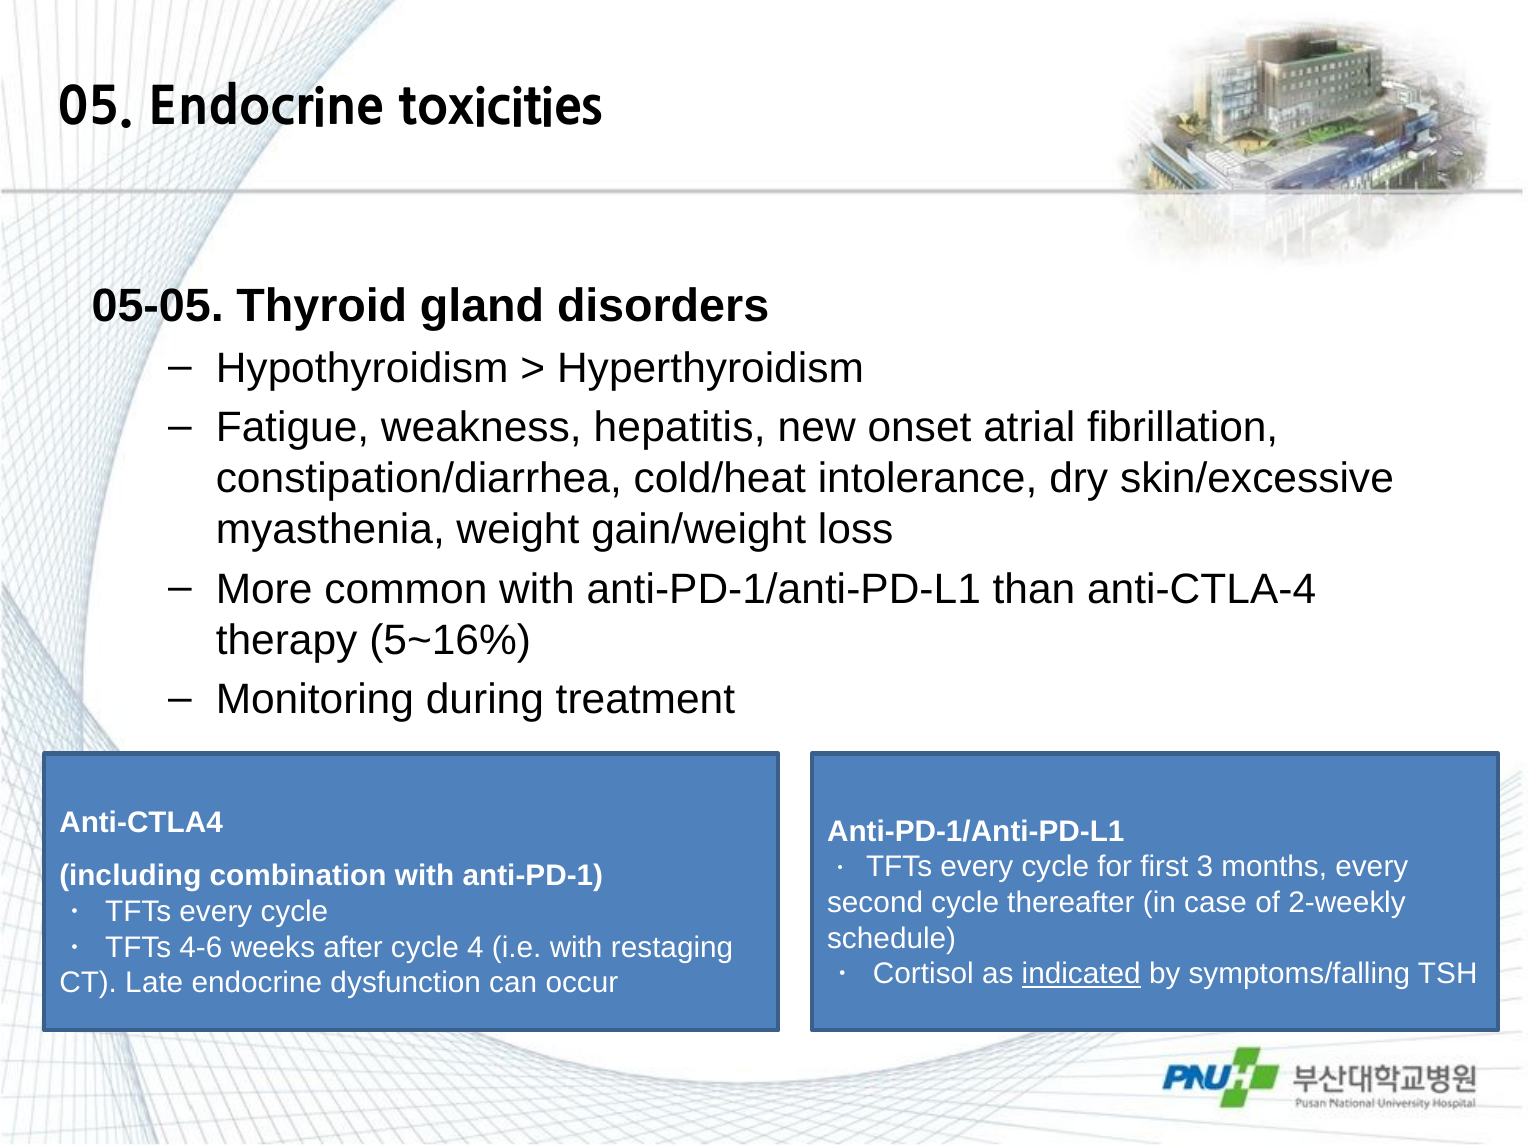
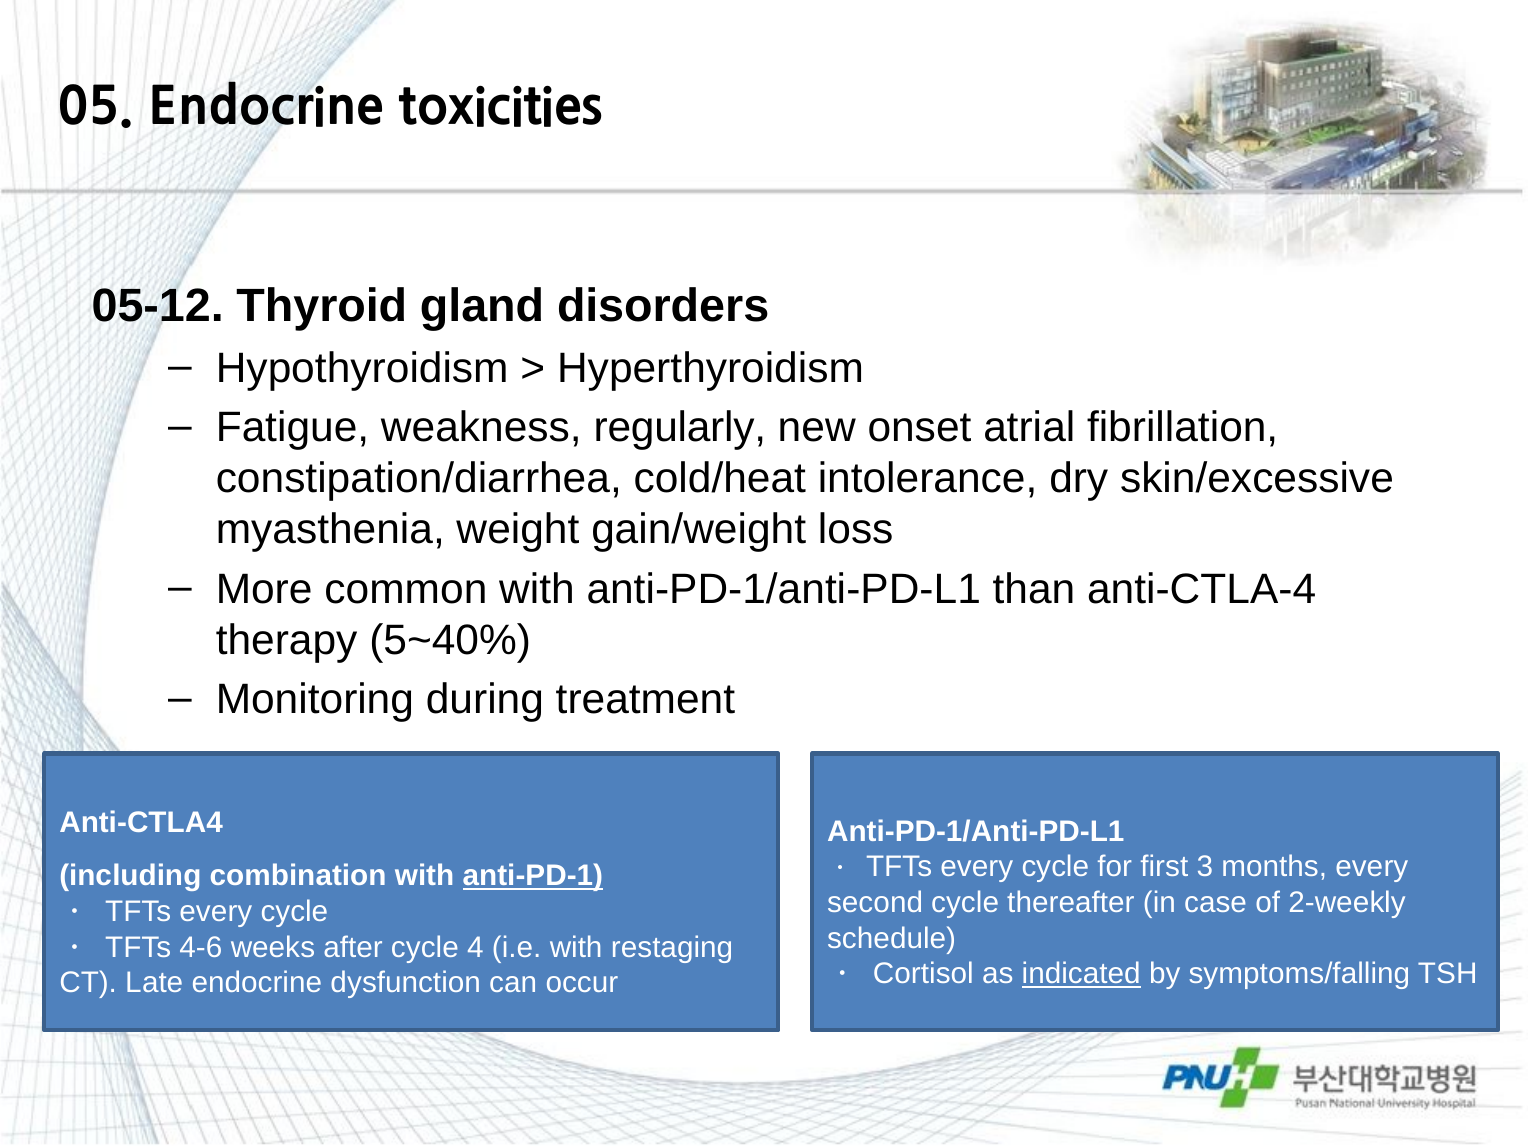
05-05: 05-05 -> 05-12 (158, 306)
hepatitis: hepatitis -> regularly (680, 427)
5~16%: 5~16% -> 5~40% (450, 640)
anti-PD-1 underline: none -> present (533, 876)
